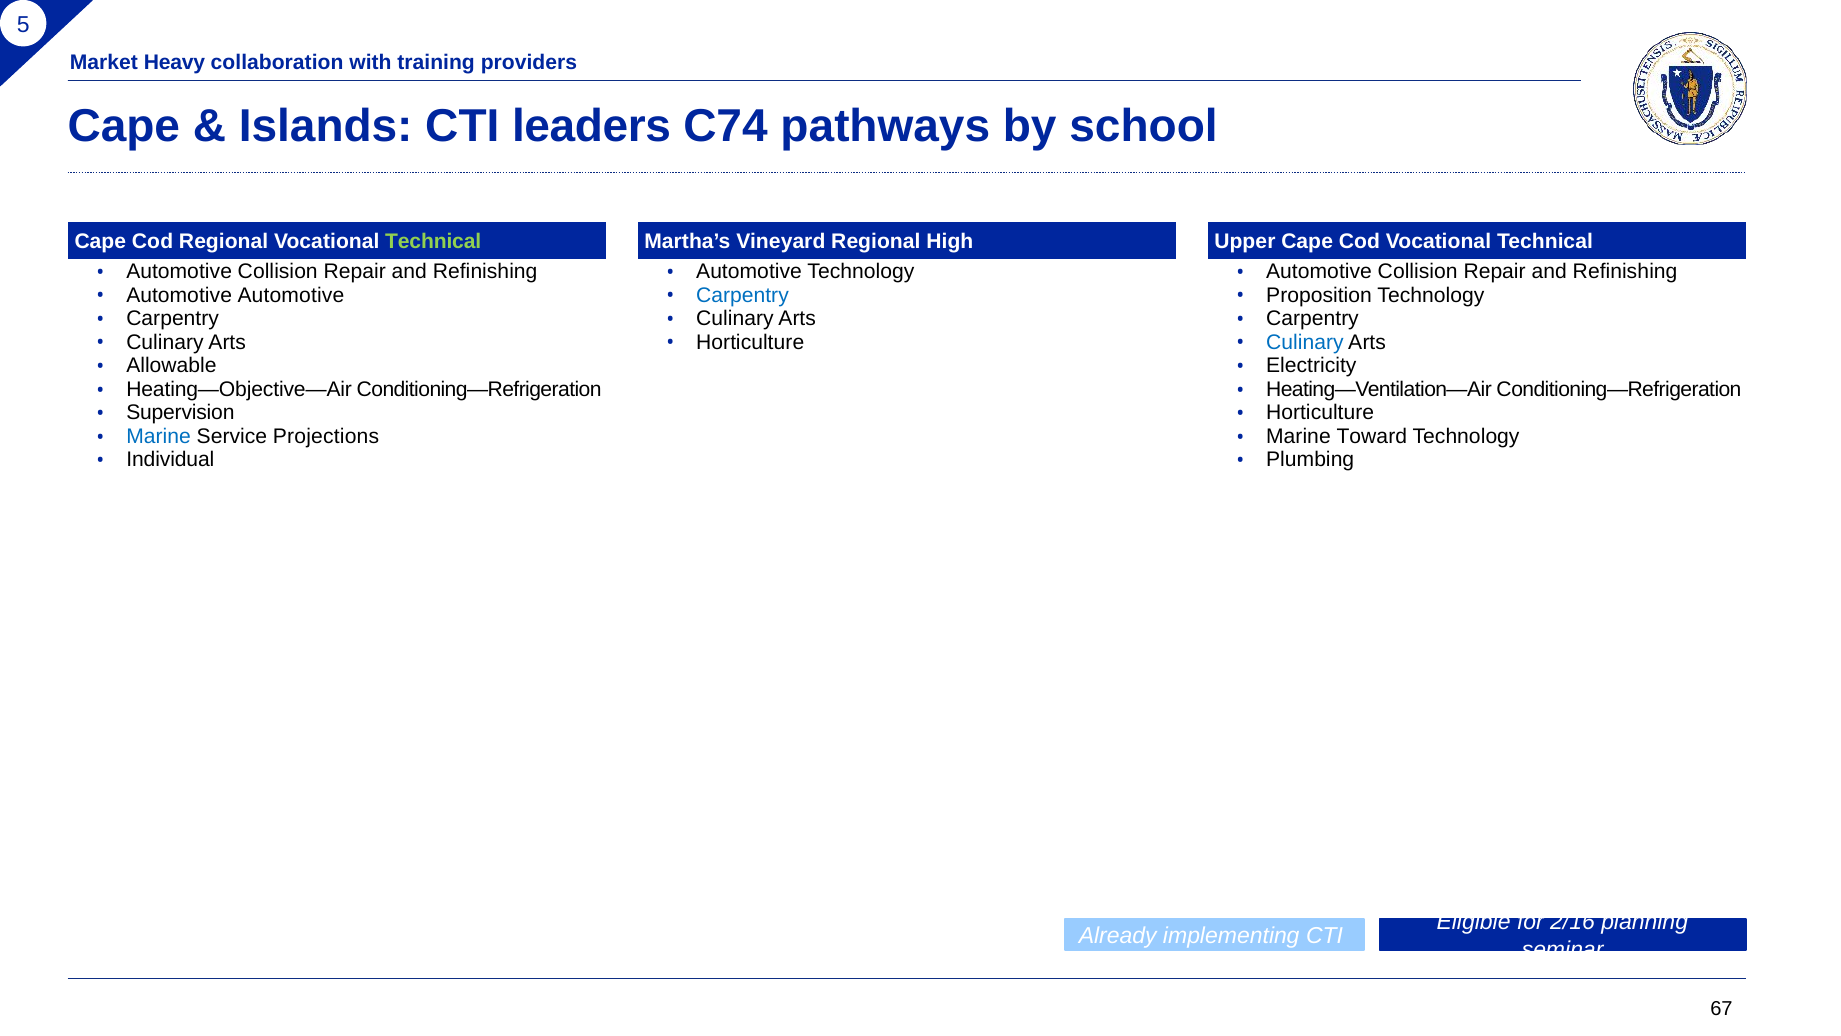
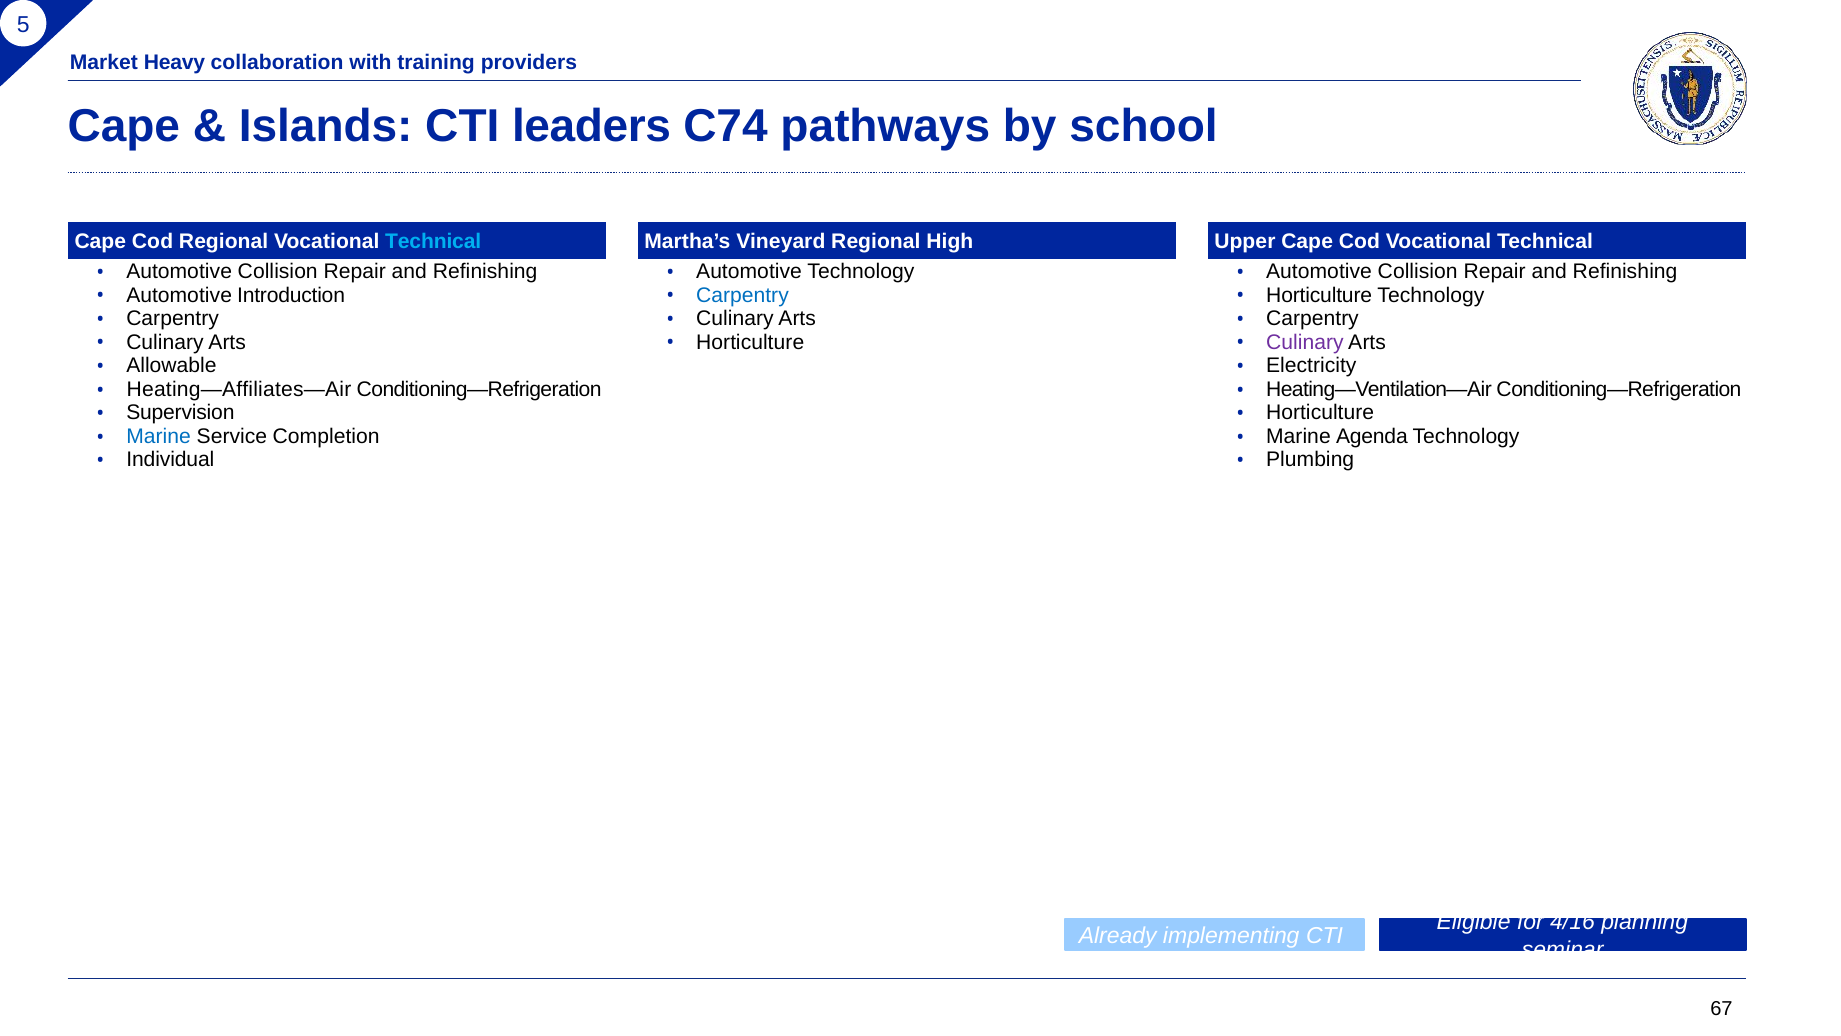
Technical colour: light green -> light blue (433, 241)
Automotive Automotive: Automotive -> Introduction (291, 295)
Proposition: Proposition -> Horticulture (1319, 295)
Culinary colour: blue -> purple (1305, 342)
Heating—Objective—Air: Heating—Objective—Air -> Heating—Affiliates—Air (239, 389)
Projections: Projections -> Completion (326, 436)
Toward: Toward -> Agenda (1372, 436)
2/16: 2/16 -> 4/16 (1572, 922)
